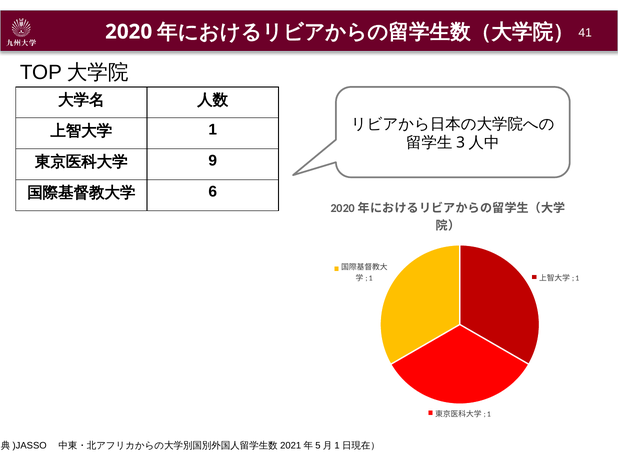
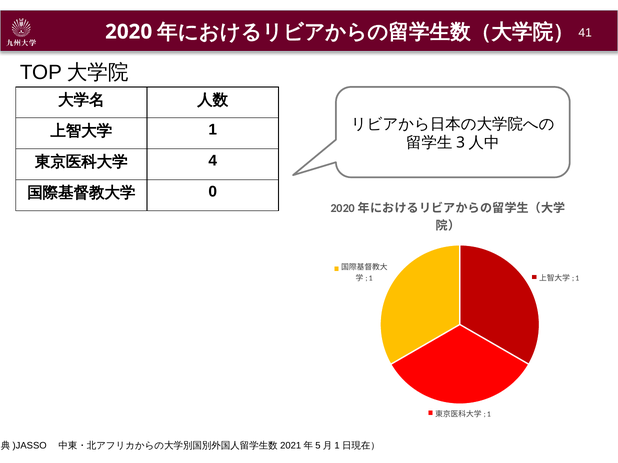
9: 9 -> 4 (213, 161)
6: 6 -> 0 (213, 192)
